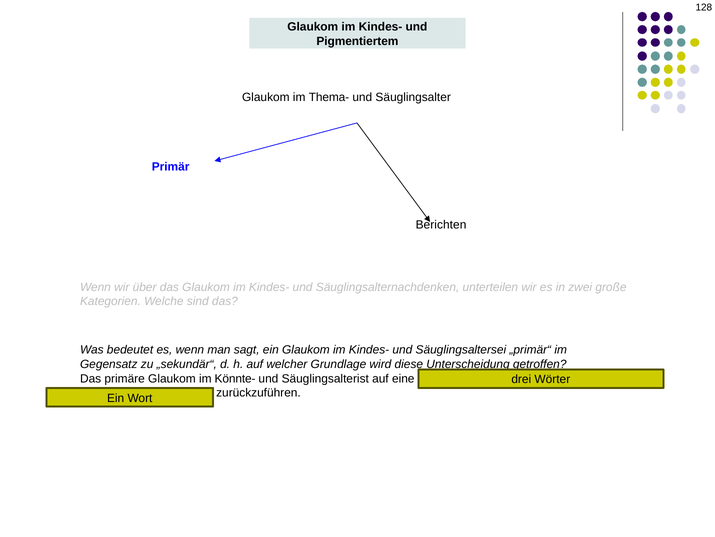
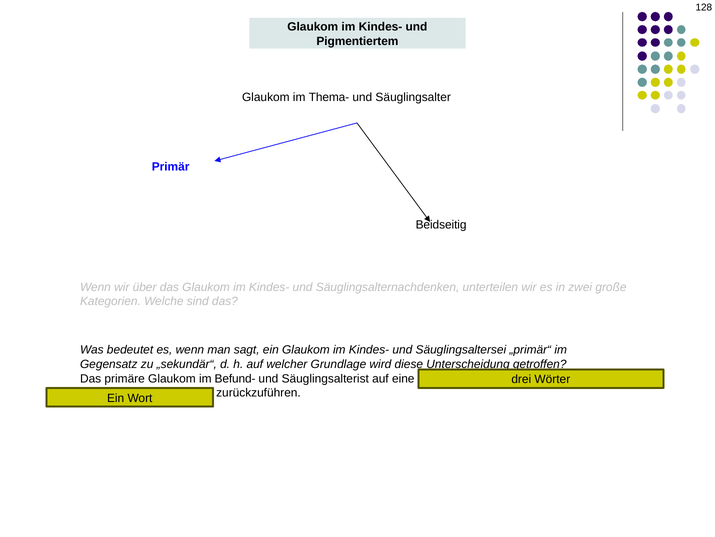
Berichten: Berichten -> Beidseitig (441, 224)
Könnte-: Könnte- -> Befund- (235, 378)
